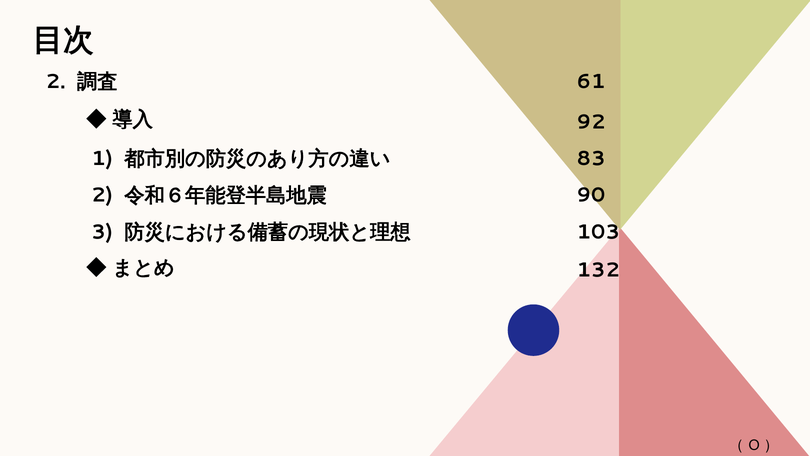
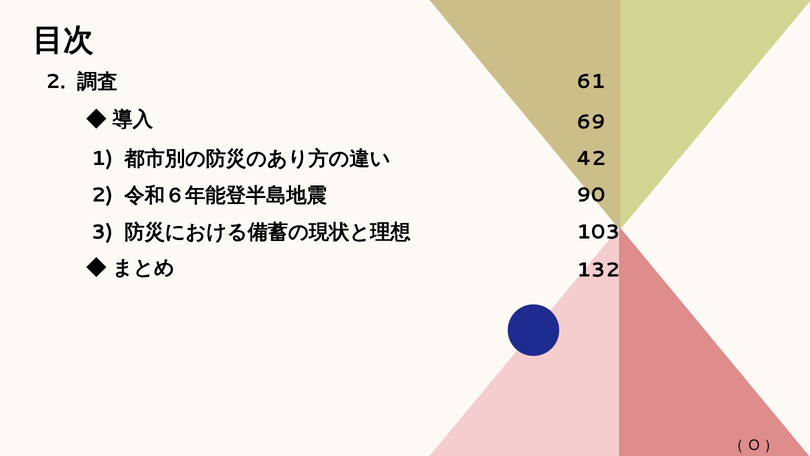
92: 92 -> 69 (591, 122)
83: 83 -> 42 (591, 158)
